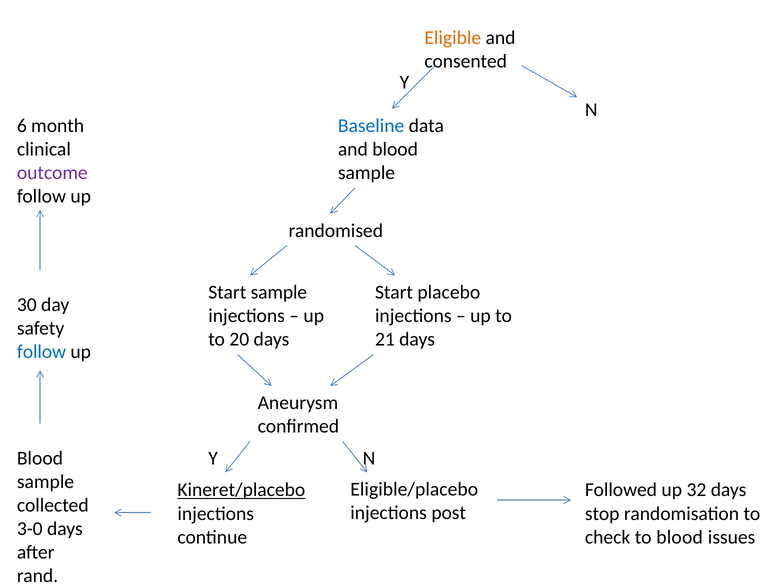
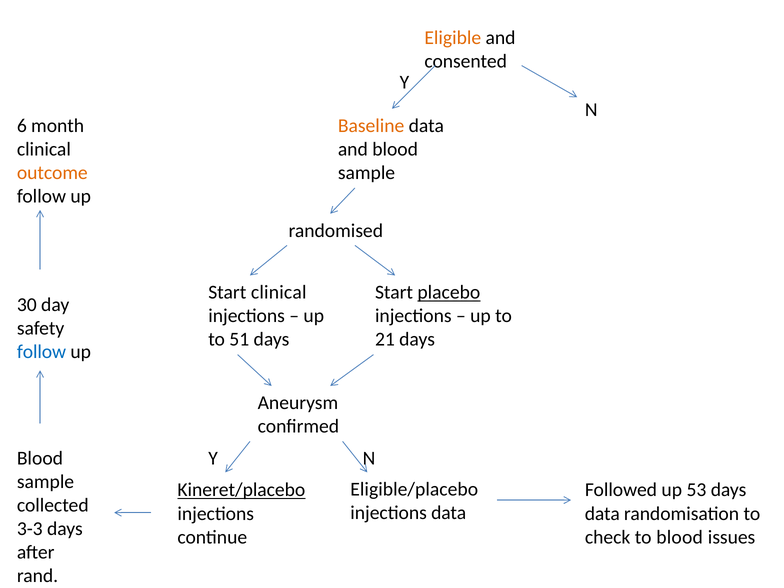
Baseline colour: blue -> orange (371, 126)
outcome colour: purple -> orange (52, 173)
Start sample: sample -> clinical (279, 292)
placebo underline: none -> present (449, 292)
20: 20 -> 51 (239, 339)
32: 32 -> 53 (696, 490)
injections post: post -> data (449, 513)
stop: stop -> data (602, 514)
3-0: 3-0 -> 3-3 (30, 529)
